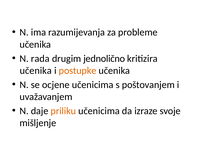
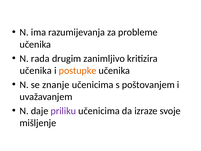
jednolično: jednolično -> zanimljivo (104, 58)
ocjene: ocjene -> znanje (56, 85)
priliku colour: orange -> purple (63, 111)
